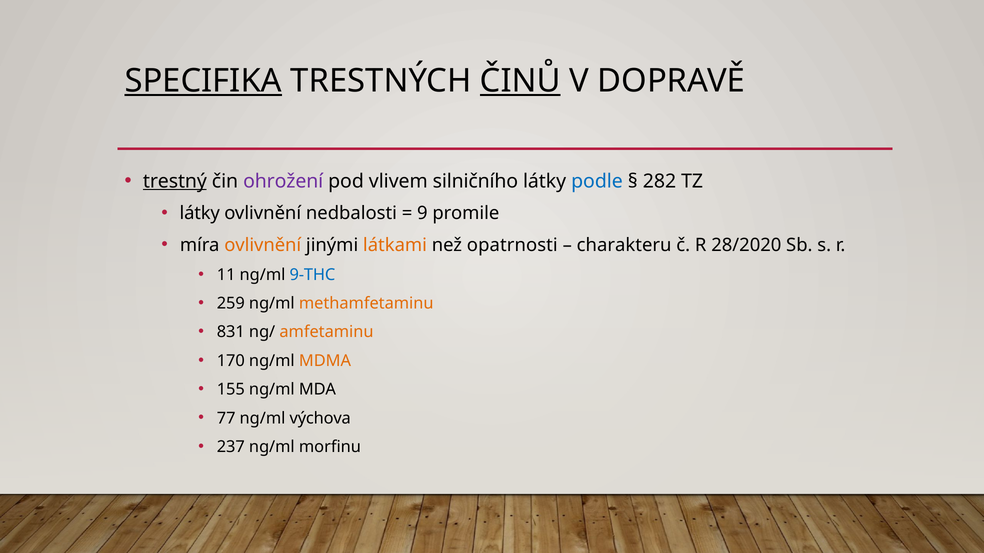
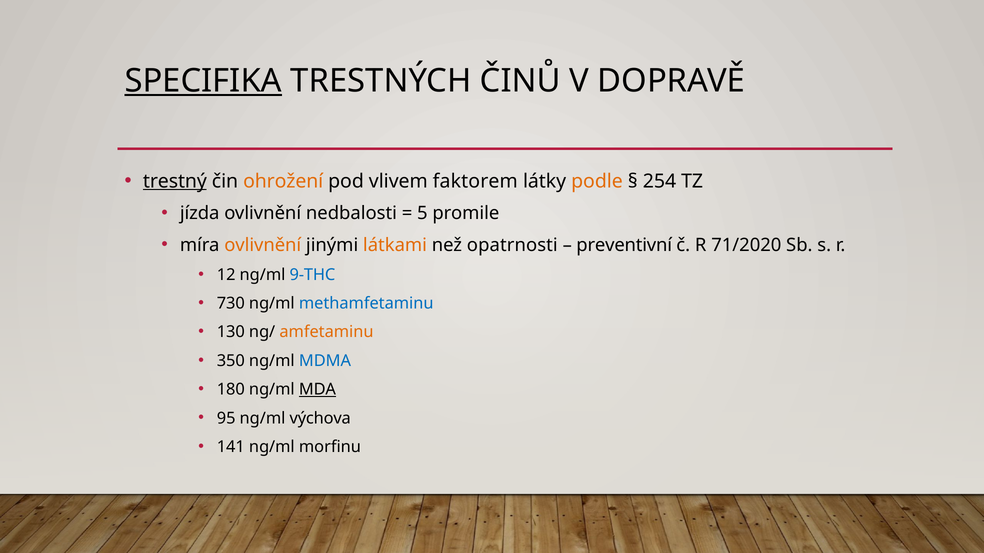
ČINŮ underline: present -> none (520, 81)
ohrožení colour: purple -> orange (283, 181)
silničního: silničního -> faktorem (475, 181)
podle colour: blue -> orange (597, 181)
282: 282 -> 254 (660, 181)
látky: látky -> jízda (200, 213)
9: 9 -> 5 (422, 213)
charakteru: charakteru -> preventivní (624, 245)
28/2020: 28/2020 -> 71/2020 (746, 245)
11: 11 -> 12 (226, 275)
259: 259 -> 730 (231, 304)
methamfetaminu colour: orange -> blue (366, 304)
831: 831 -> 130 (231, 332)
170: 170 -> 350 (231, 361)
MDMA colour: orange -> blue (325, 361)
155: 155 -> 180 (231, 390)
MDA underline: none -> present (317, 390)
77: 77 -> 95 (226, 418)
237: 237 -> 141 (231, 447)
